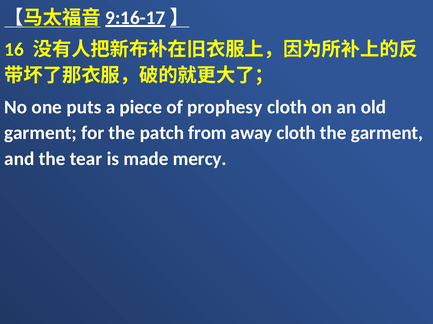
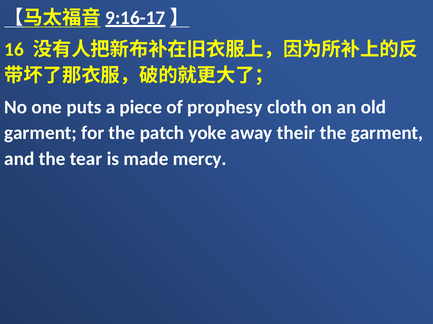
from: from -> yoke (207, 133)
away cloth: cloth -> their (296, 133)
